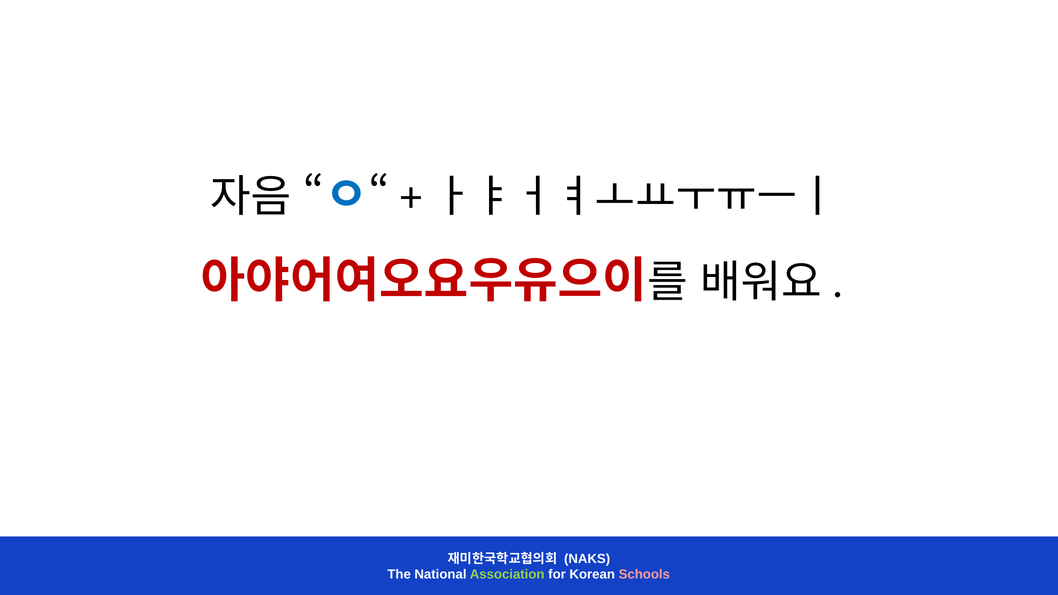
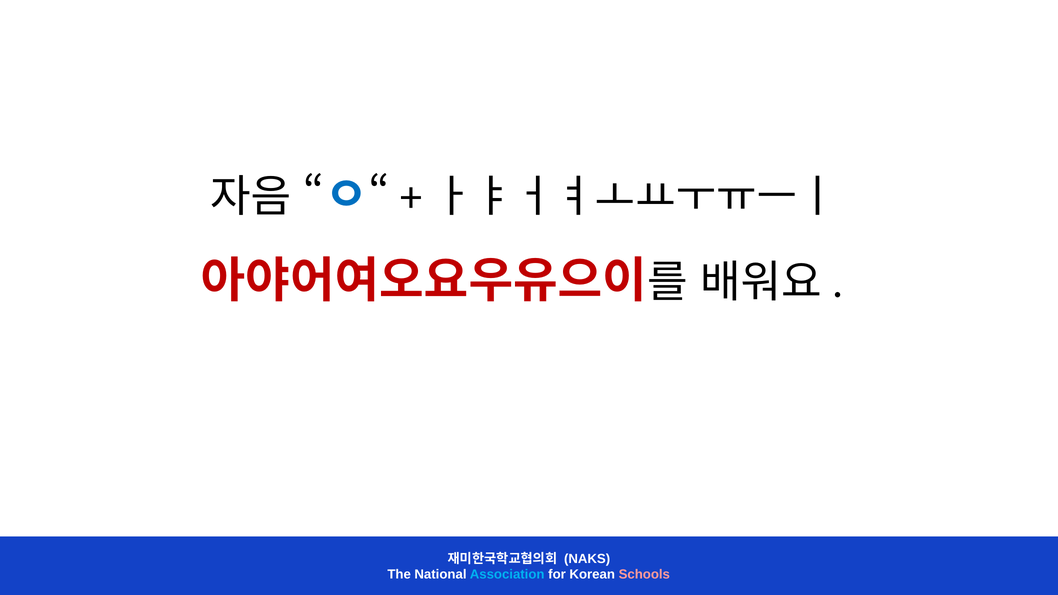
Association colour: light green -> light blue (507, 575)
